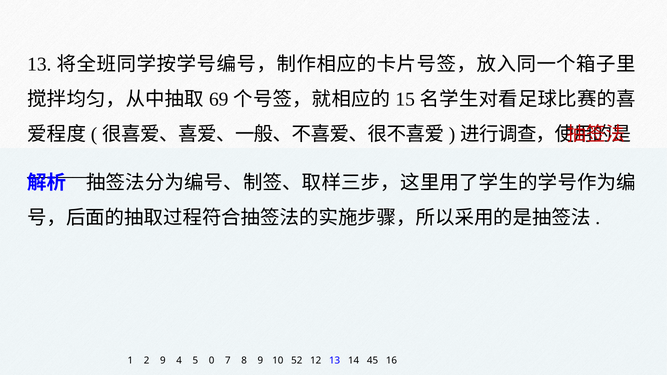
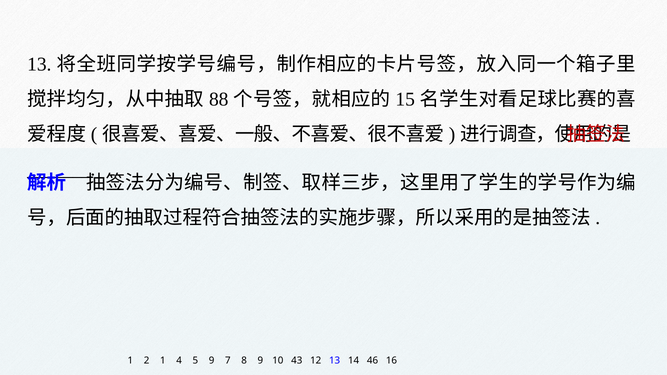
69: 69 -> 88 (219, 99)
2 9: 9 -> 1 (163, 361)
5 0: 0 -> 9 (212, 361)
52: 52 -> 43 (297, 361)
45: 45 -> 46 (373, 361)
